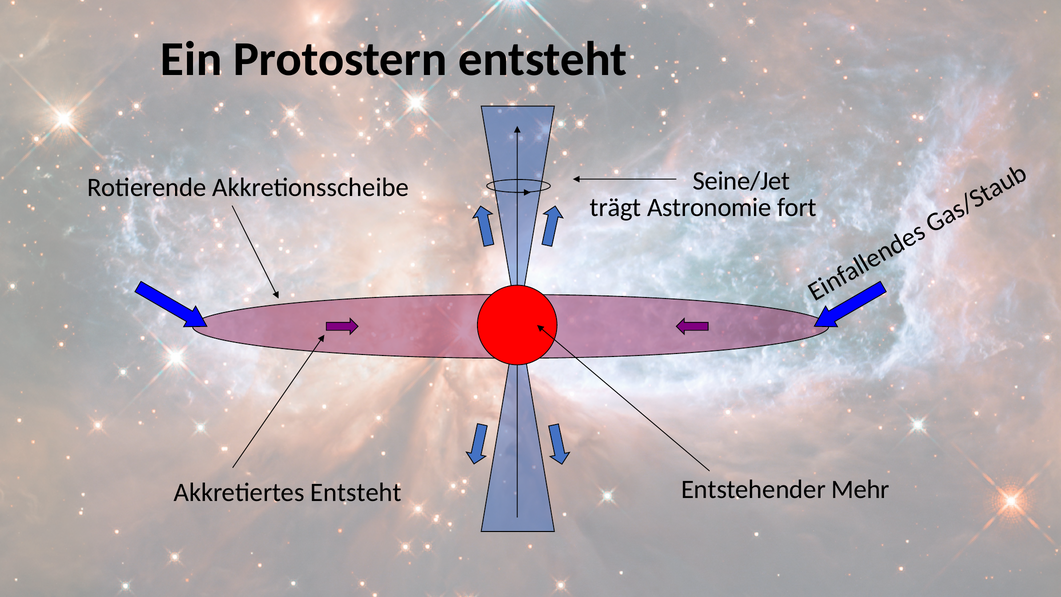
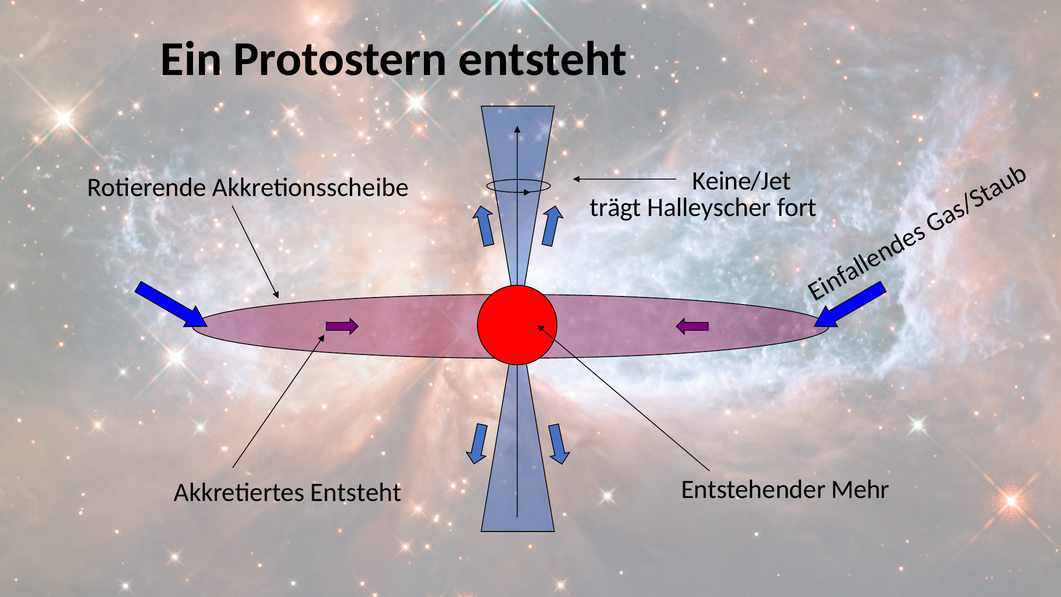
Seine/Jet: Seine/Jet -> Keine/Jet (742, 181)
Astronomie: Astronomie -> Halleyscher (709, 207)
